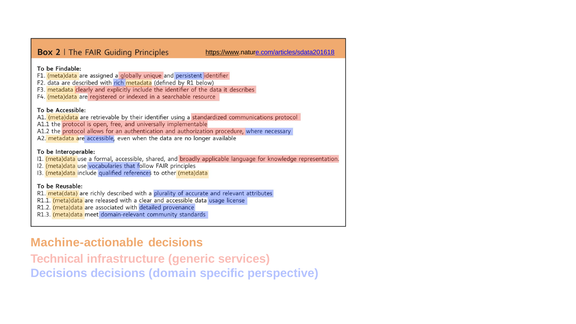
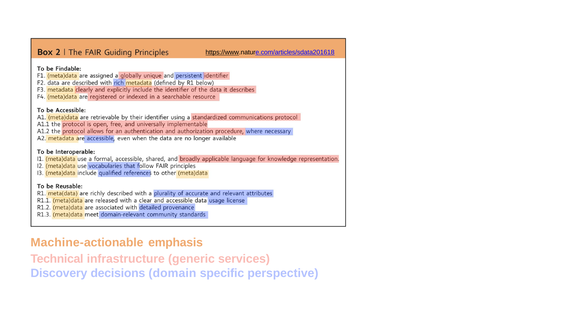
Machine-actionable decisions: decisions -> emphasis (176, 243)
Decisions: Decisions -> Discovery (59, 273)
